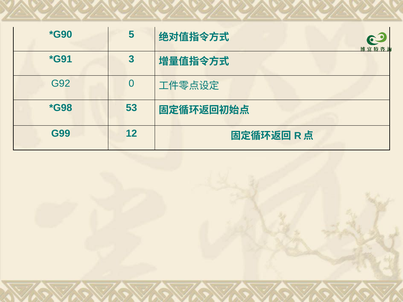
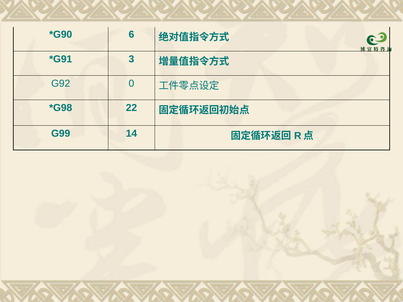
5: 5 -> 6 (131, 35)
53: 53 -> 22 (131, 108)
12: 12 -> 14 (131, 134)
